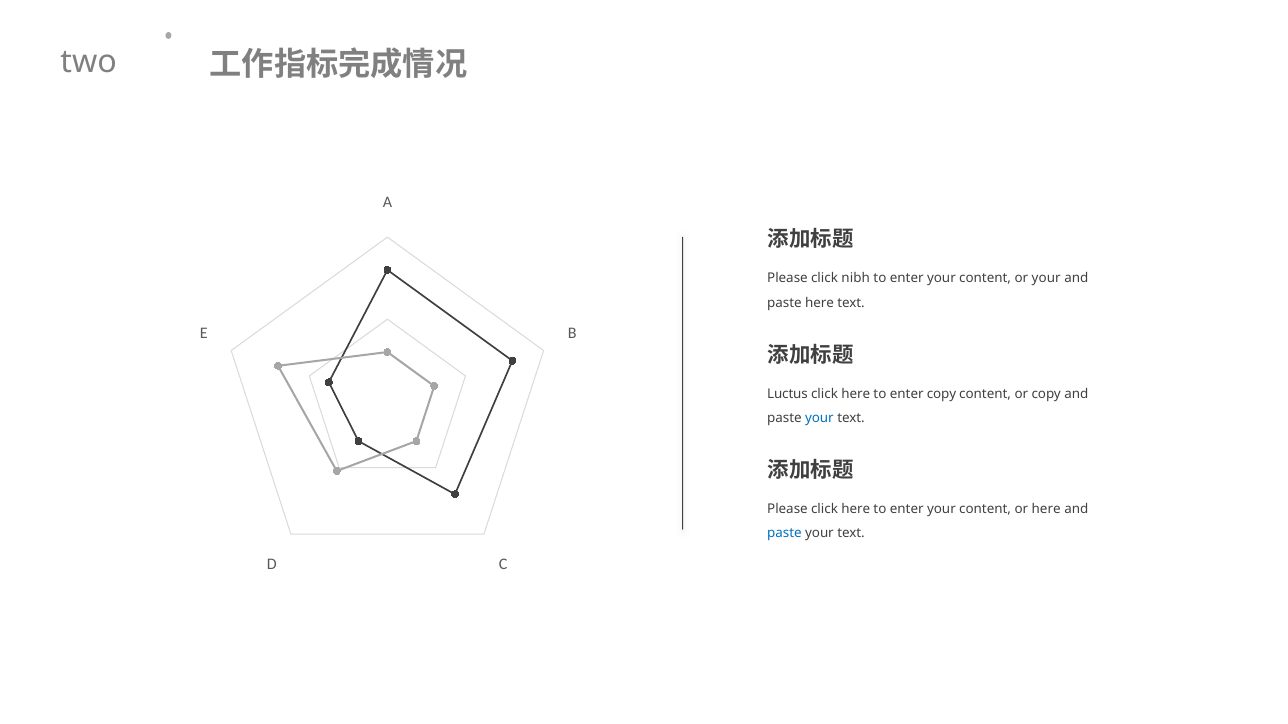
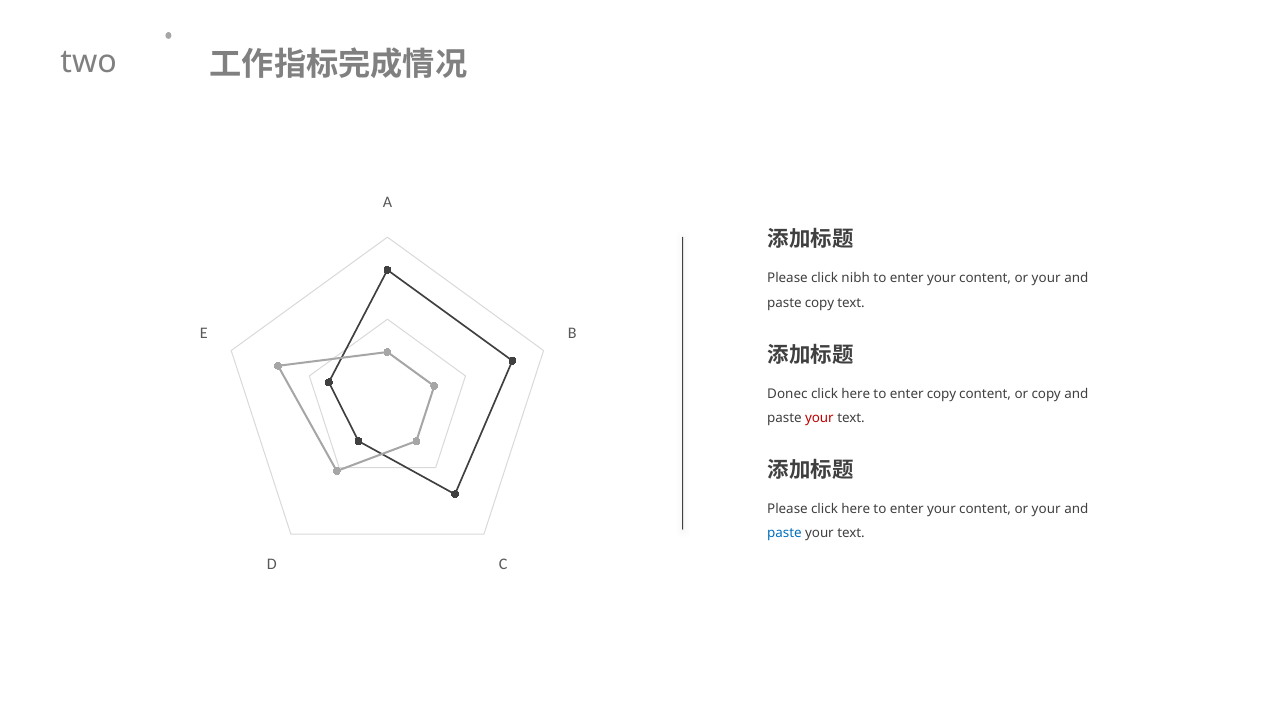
paste here: here -> copy (819, 303)
Luctus: Luctus -> Donec (787, 394)
your colour: blue -> red (819, 418)
here: here -> your (1046, 509)
